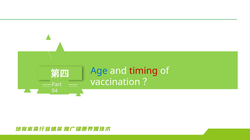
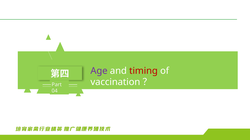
Age colour: blue -> purple (99, 71)
